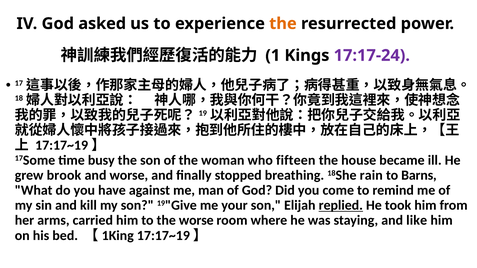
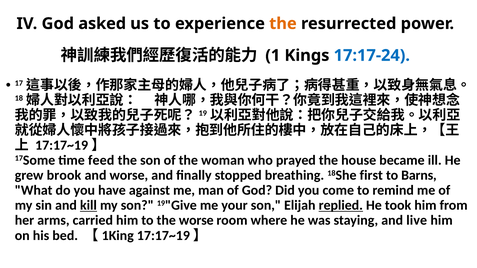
17:17-24 colour: purple -> blue (372, 56)
busy: busy -> feed (101, 161)
fifteen: fifteen -> prayed (296, 161)
rain: rain -> first (371, 176)
kill underline: none -> present (88, 206)
like: like -> live (417, 221)
